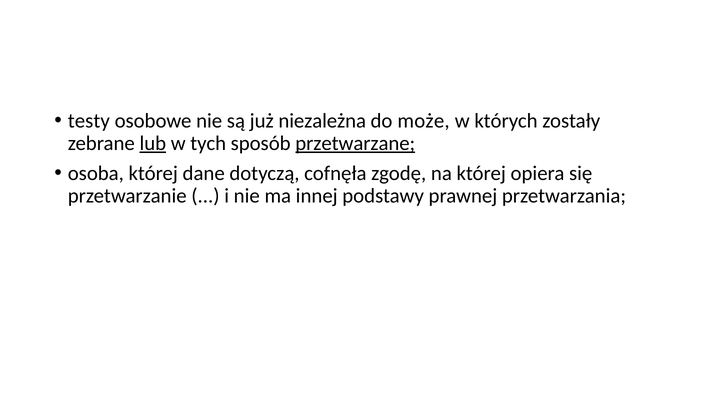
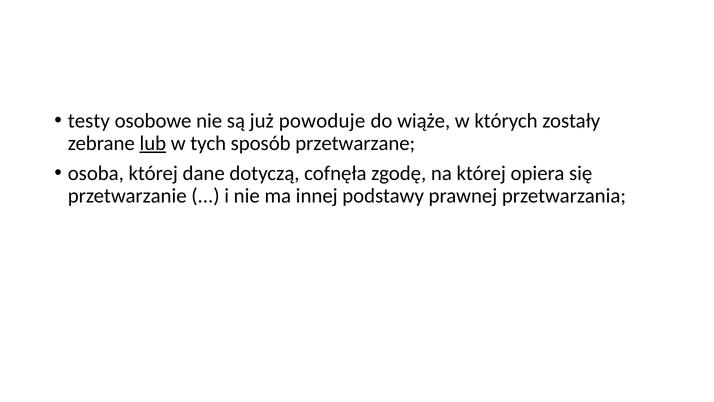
niezależna: niezależna -> powoduje (322, 121)
może: może -> wiąże (424, 121)
przetwarzane underline: present -> none (355, 143)
